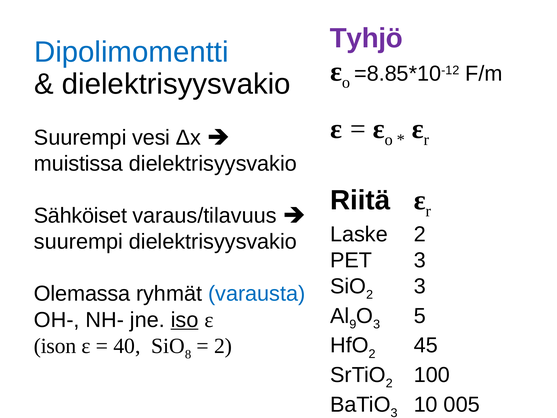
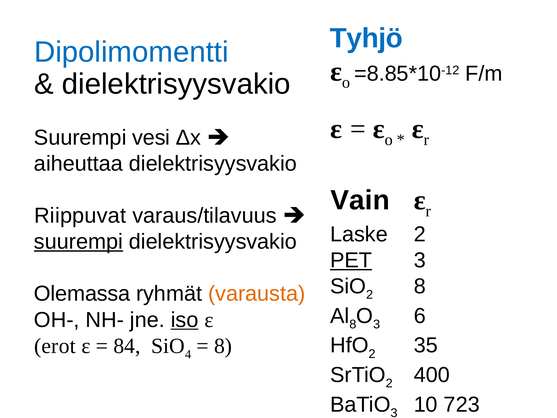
Tyhjö colour: purple -> blue (366, 38)
muistissa: muistissa -> aiheuttaa (78, 164)
Riitä: Riitä -> Vain (360, 200)
Sähköiset: Sähköiset -> Riippuvat (80, 216)
suurempi underline: none -> present (78, 242)
PET underline: none -> present (351, 260)
2 3: 3 -> 8 (420, 286)
varausta colour: blue -> orange (257, 294)
9: 9 -> 8 (353, 324)
5: 5 -> 6 (420, 316)
45: 45 -> 35 (426, 345)
ison: ison -> erot (55, 346)
40: 40 -> 84 (127, 346)
8: 8 -> 4 (188, 354)
2: 2 -> 8 (223, 346)
100: 100 -> 400 (432, 375)
005: 005 -> 723 (462, 404)
